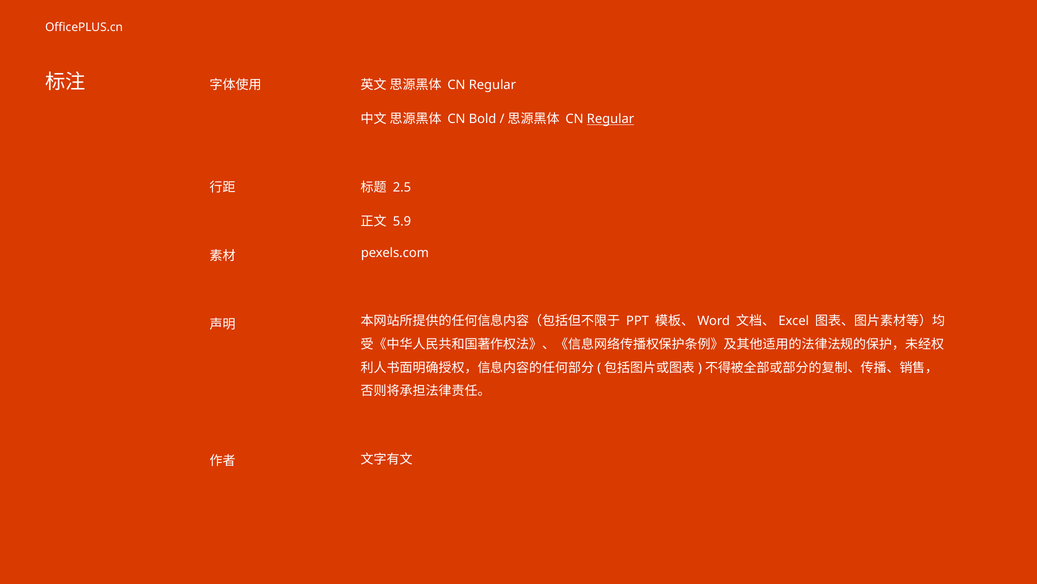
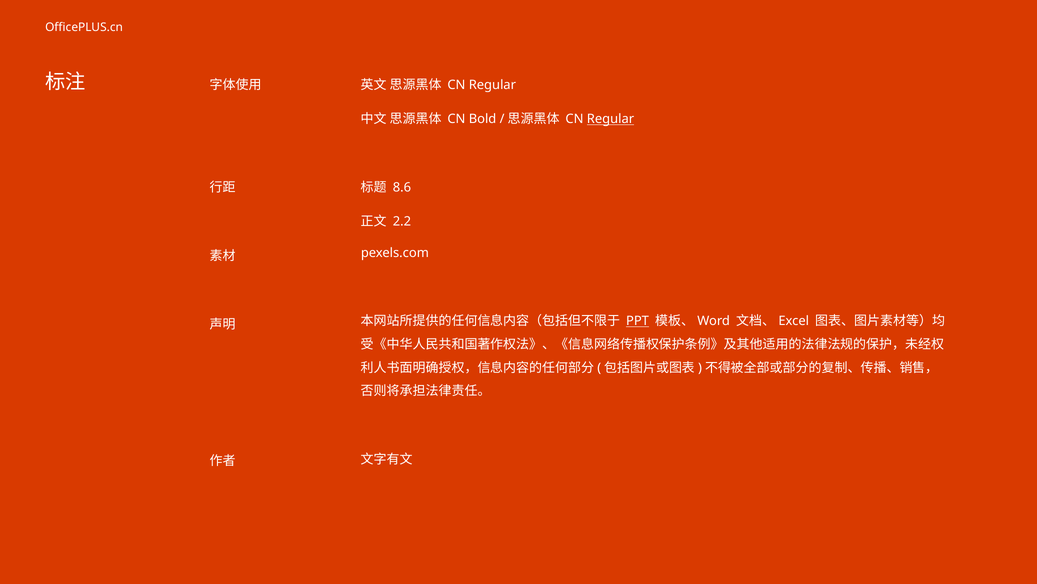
2.5: 2.5 -> 8.6 (402, 187)
5.9: 5.9 -> 2.2 (402, 221)
PPT underline: none -> present (638, 321)
